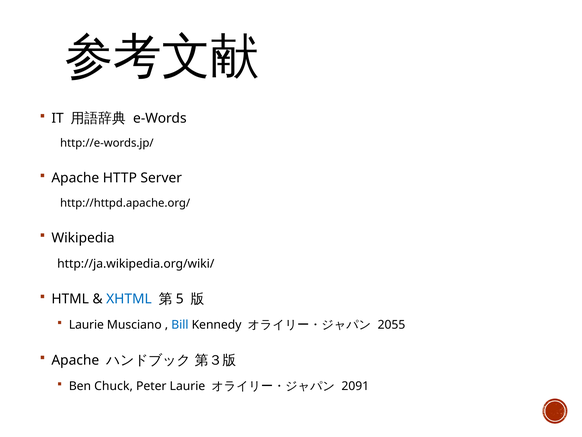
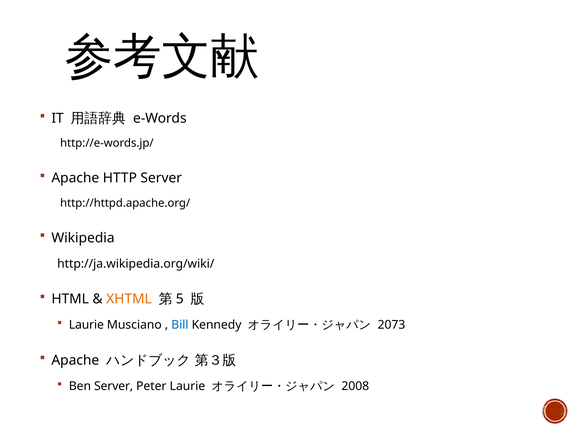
XHTML colour: blue -> orange (129, 299)
2055: 2055 -> 2073 (391, 325)
Ben Chuck: Chuck -> Server (114, 386)
2091: 2091 -> 2008 (355, 386)
